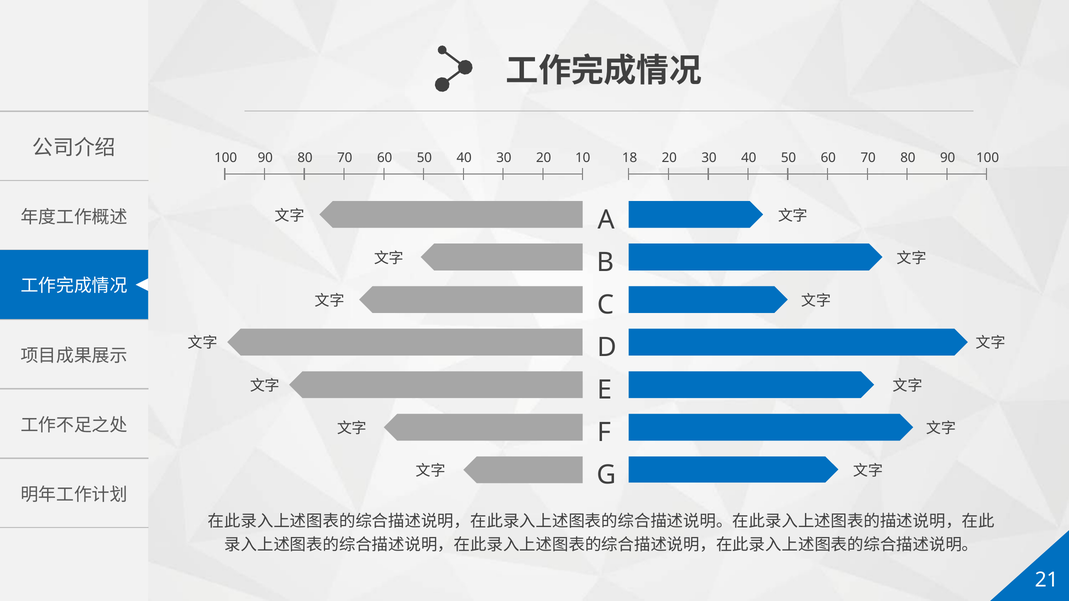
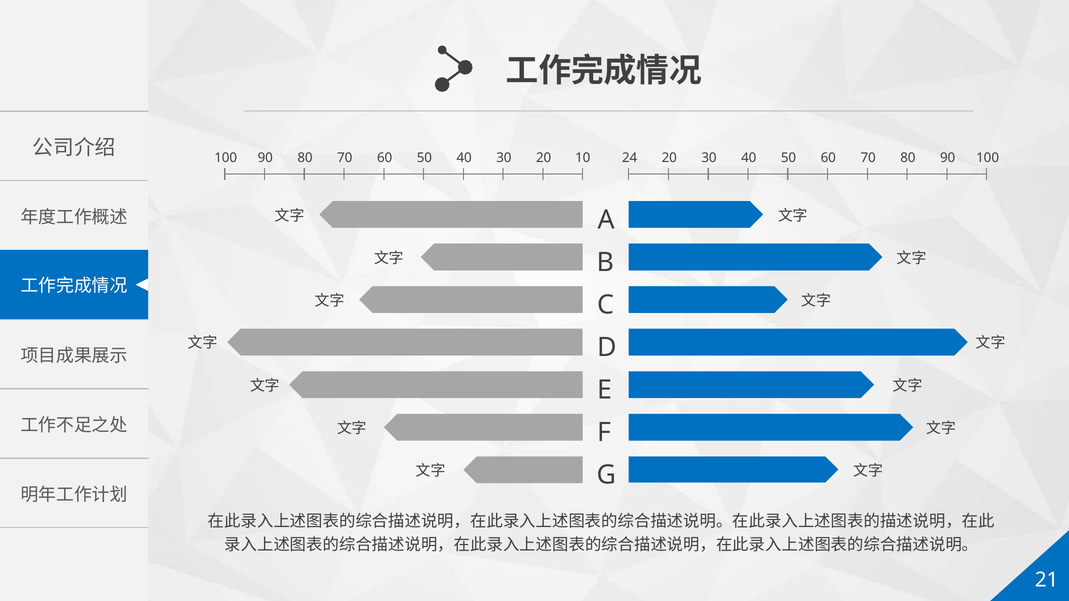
18: 18 -> 24 (630, 158)
